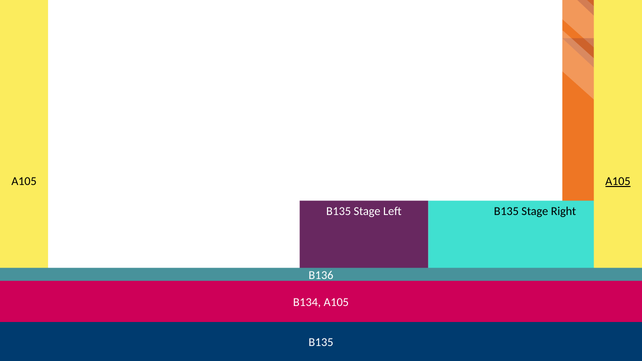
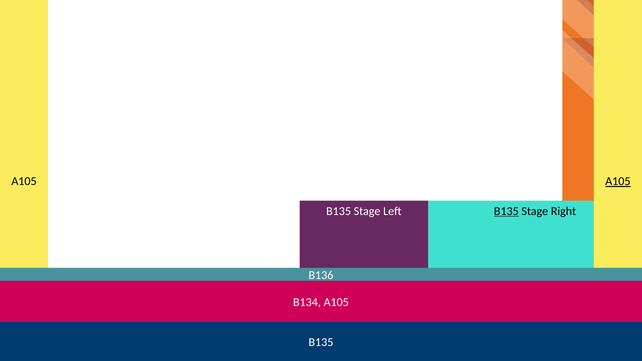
B135 underline: none -> present (506, 211)
